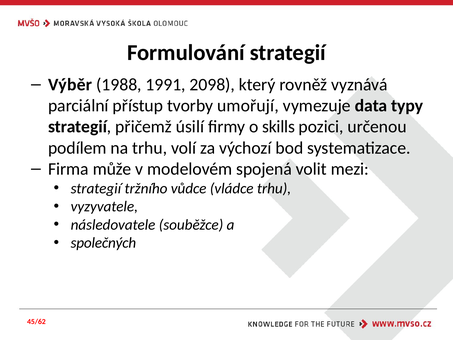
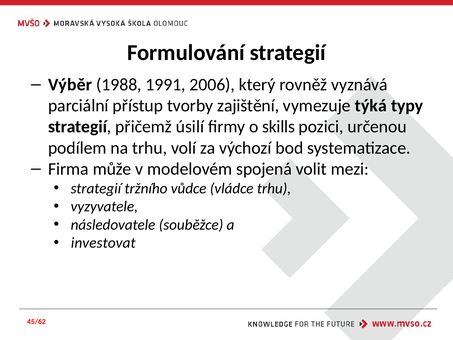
2098: 2098 -> 2006 (212, 84)
umořují: umořují -> zajištění (248, 106)
data: data -> týká (371, 106)
společných: společných -> investovat (103, 243)
